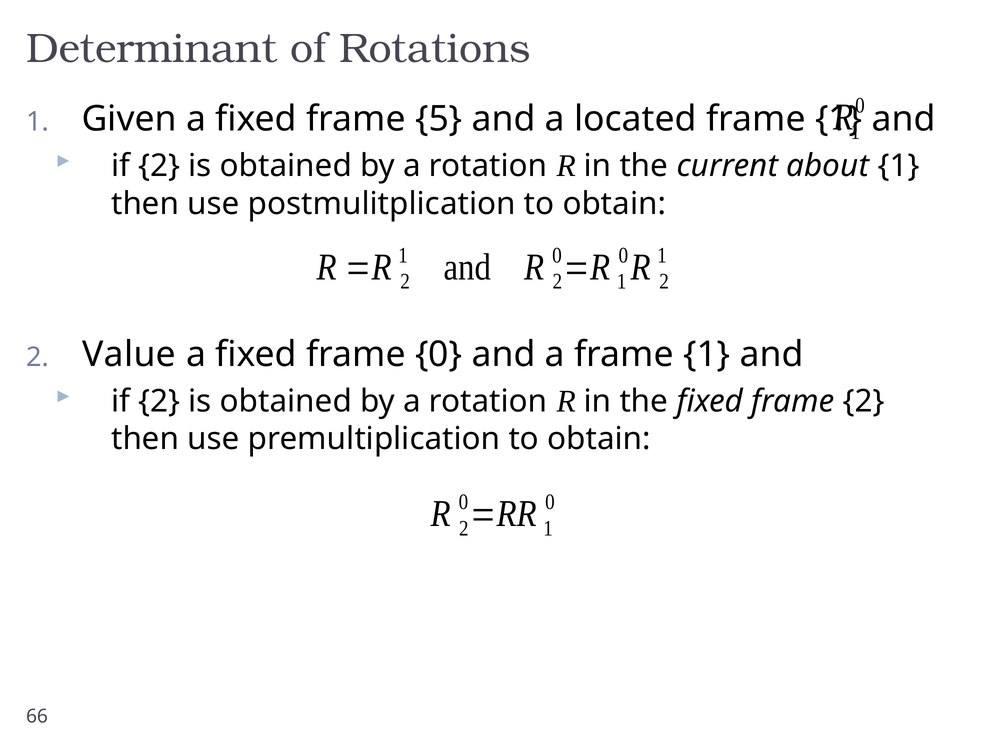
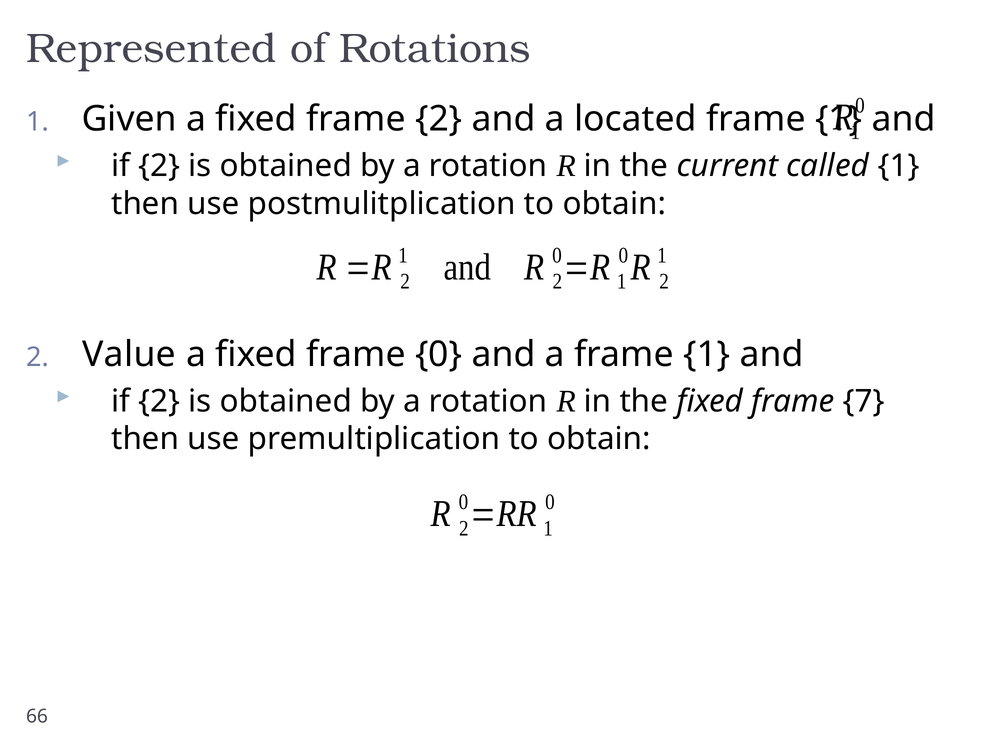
Determinant: Determinant -> Represented (152, 49)
frame 5: 5 -> 2 (439, 119)
about: about -> called (828, 166)
frame 2: 2 -> 7 (864, 401)
